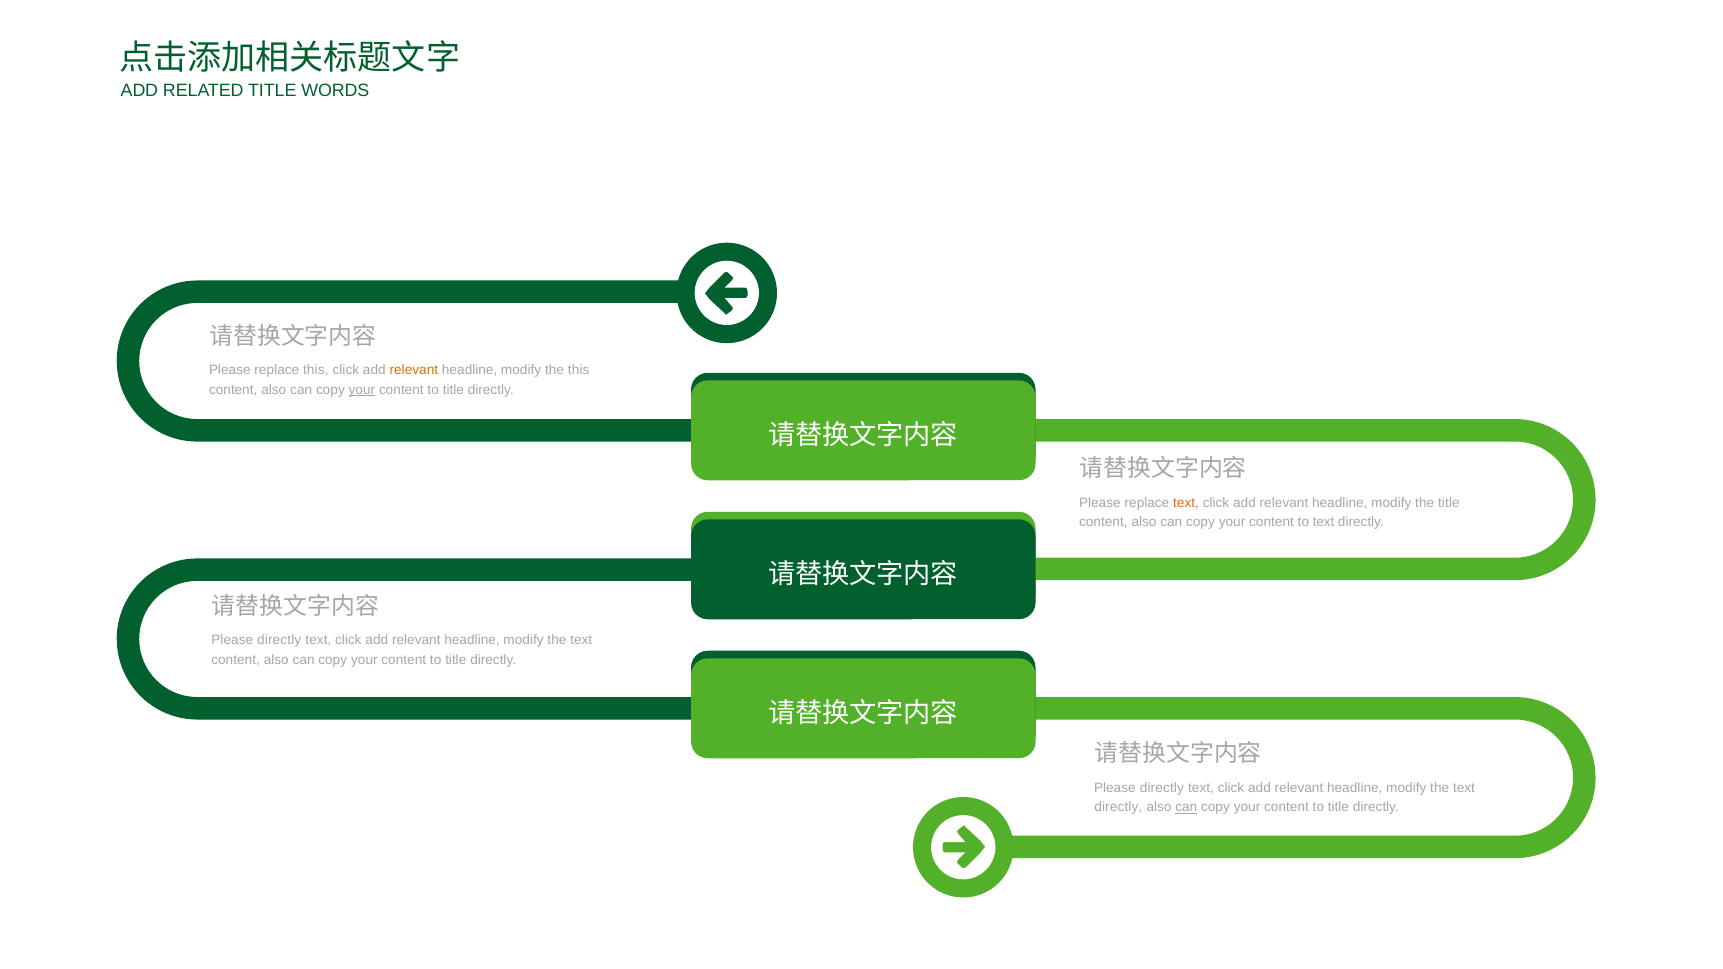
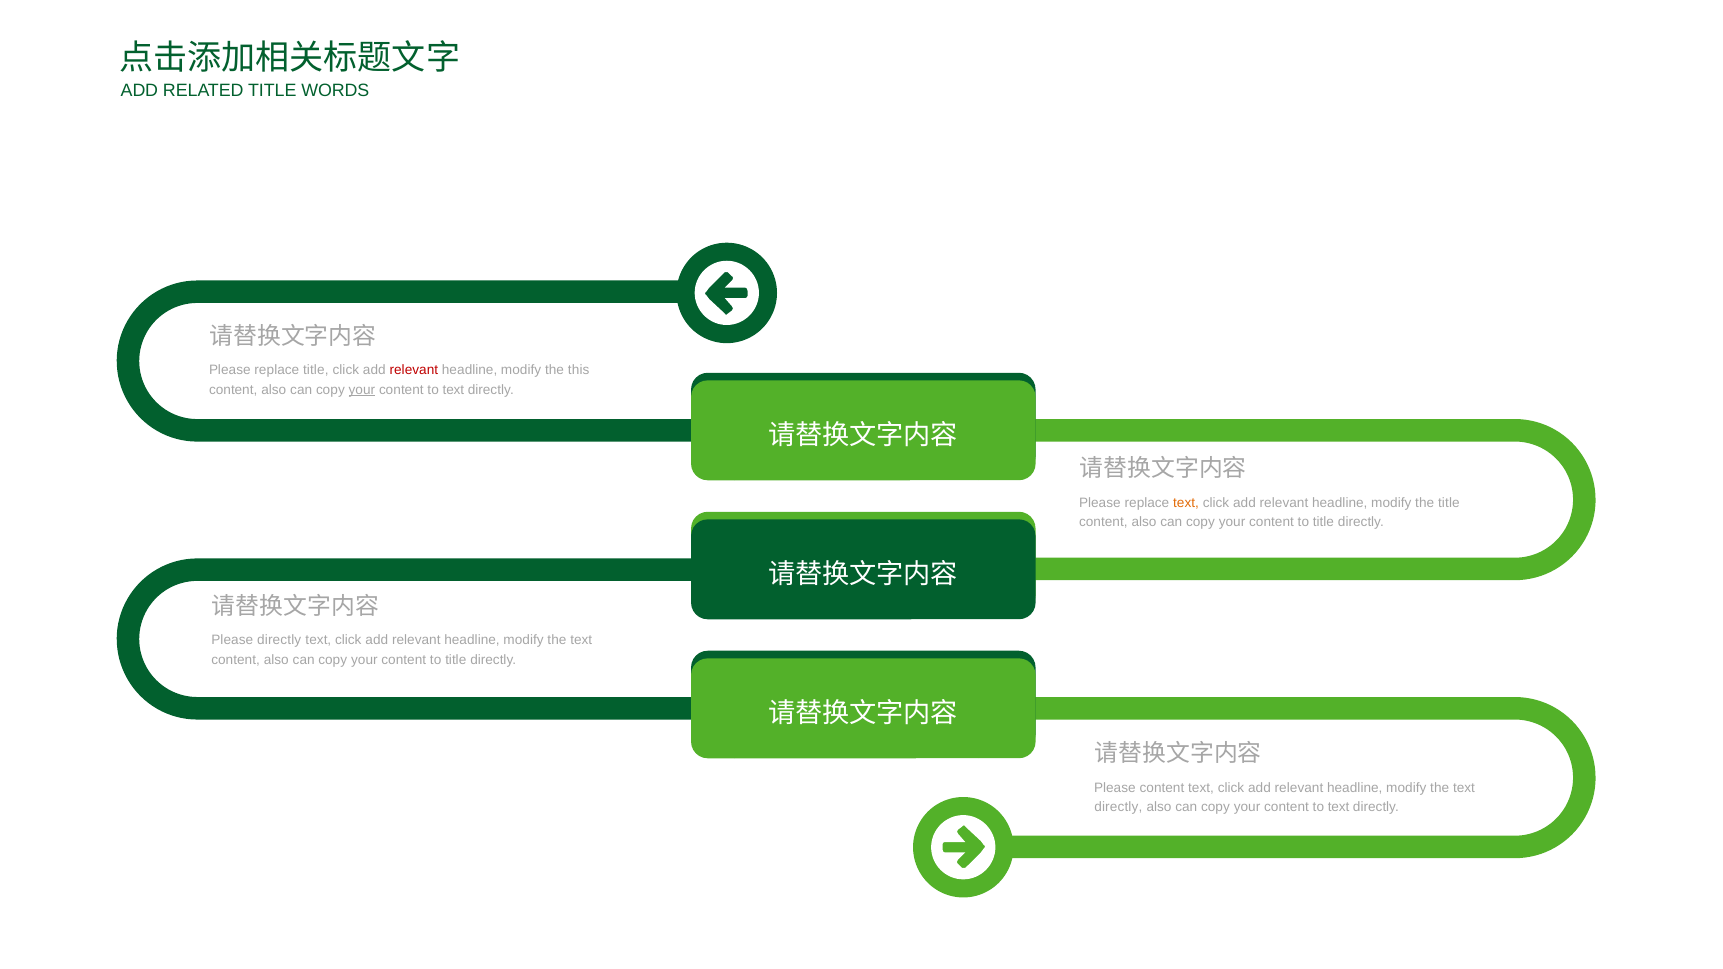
replace this: this -> title (316, 370)
relevant colour: orange -> red (414, 370)
title: title -> text (453, 390)
text: text -> title (1323, 522)
directly: directly -> content (1162, 788)
can underline: present -> none (1186, 807)
title: title -> text (1339, 807)
